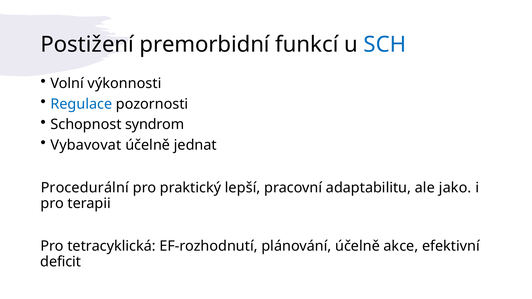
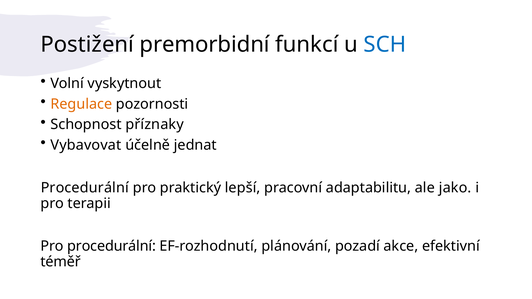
výkonnosti: výkonnosti -> vyskytnout (125, 84)
Regulace colour: blue -> orange (81, 104)
syndrom: syndrom -> příznaky (155, 125)
Pro tetracyklická: tetracyklická -> procedurální (112, 246)
plánování účelně: účelně -> pozadí (357, 246)
deficit: deficit -> téměř (61, 262)
